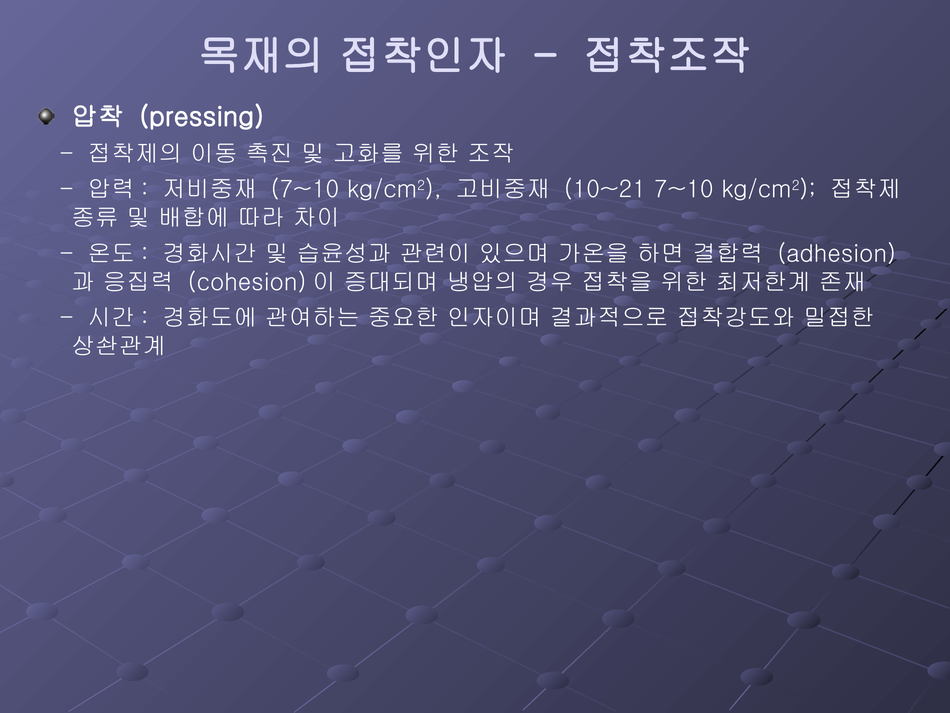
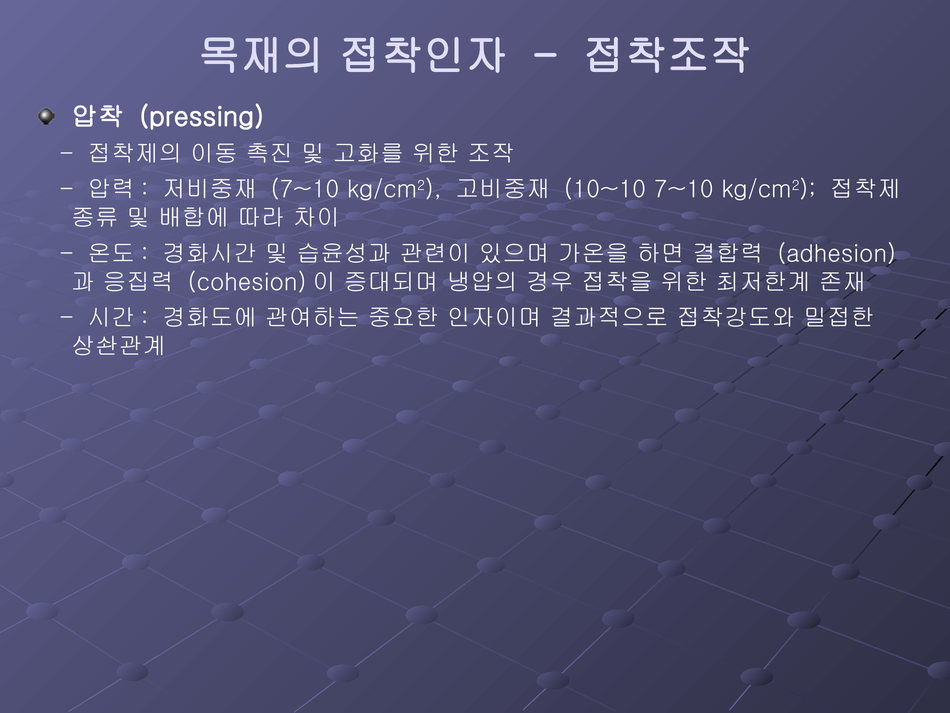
10~21: 10~21 -> 10~10 (605, 189)
